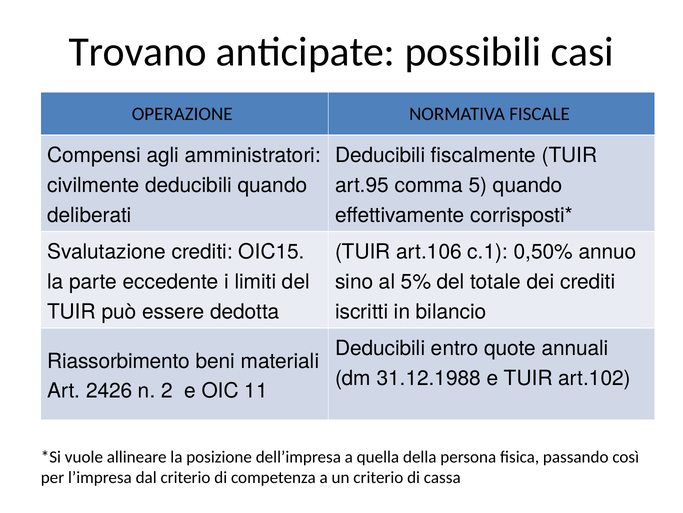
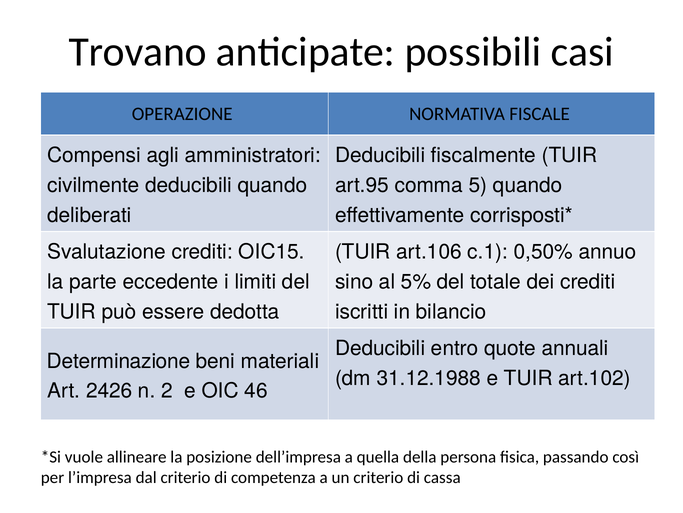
Riassorbimento: Riassorbimento -> Determinazione (119, 361)
11: 11 -> 46 (256, 390)
